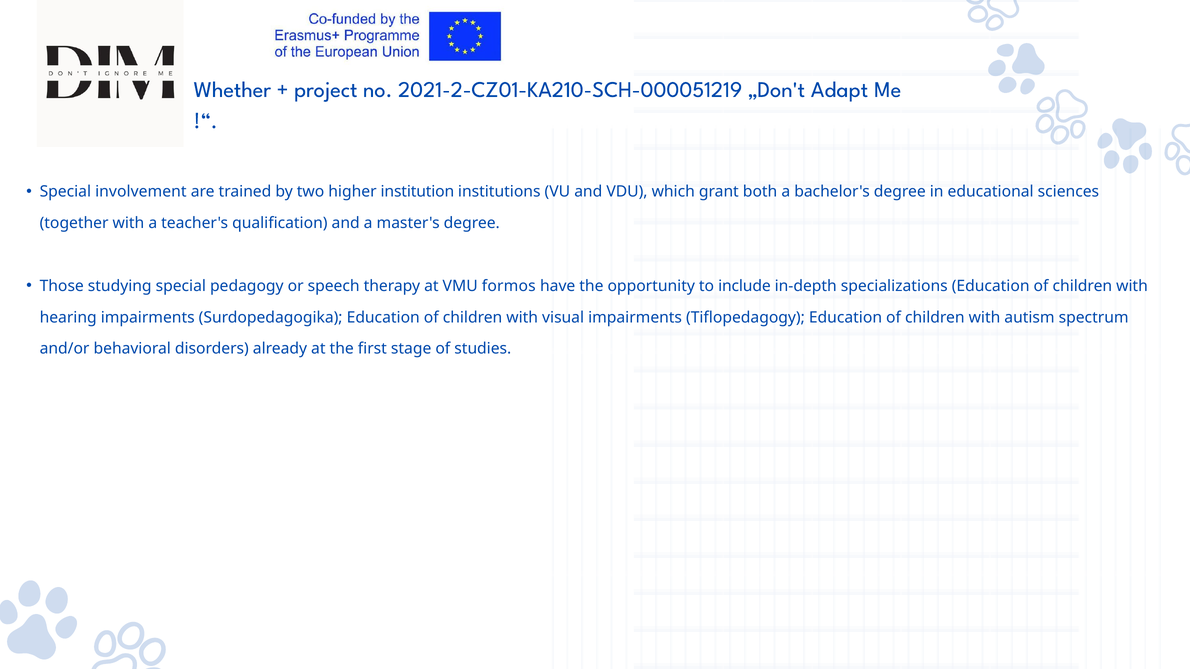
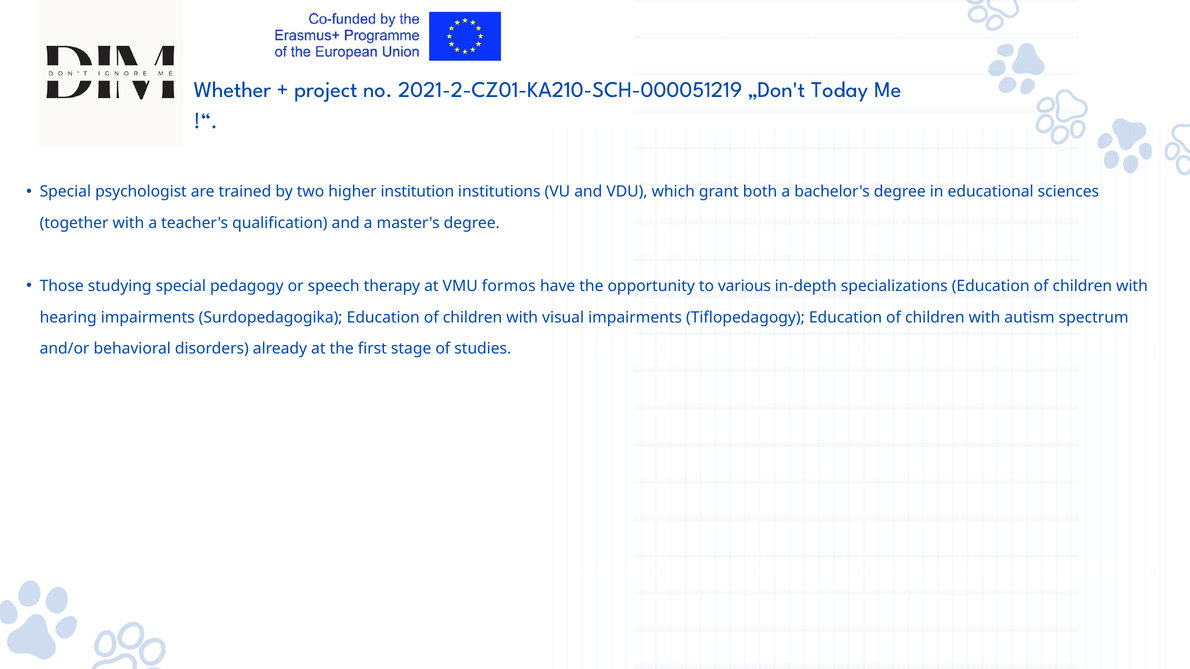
Adapt: Adapt -> Today (839, 90)
involvement: involvement -> psychologist (141, 192)
include: include -> various (744, 286)
